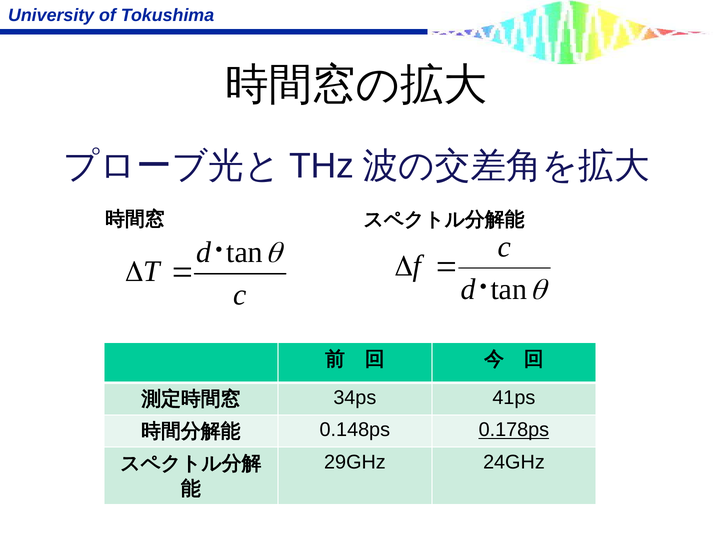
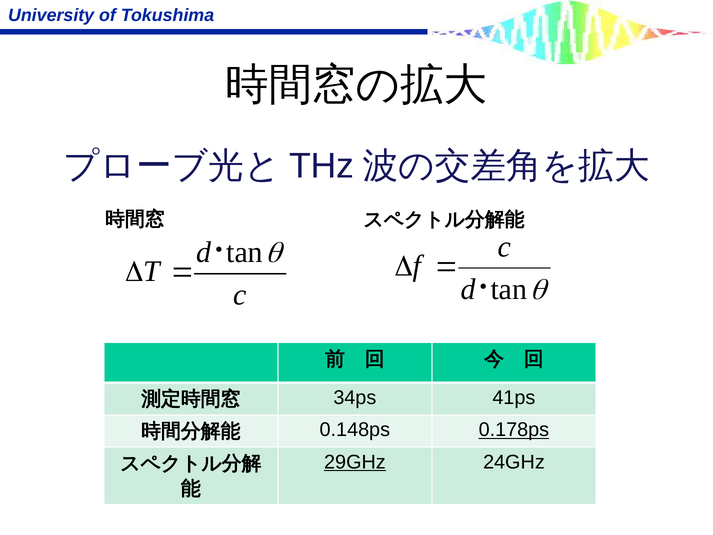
29GHz underline: none -> present (355, 462)
